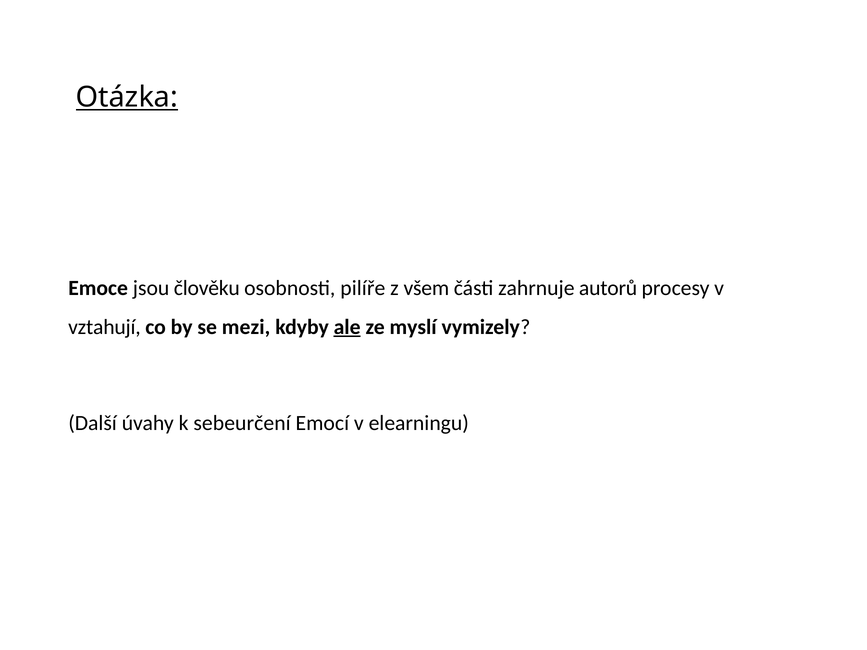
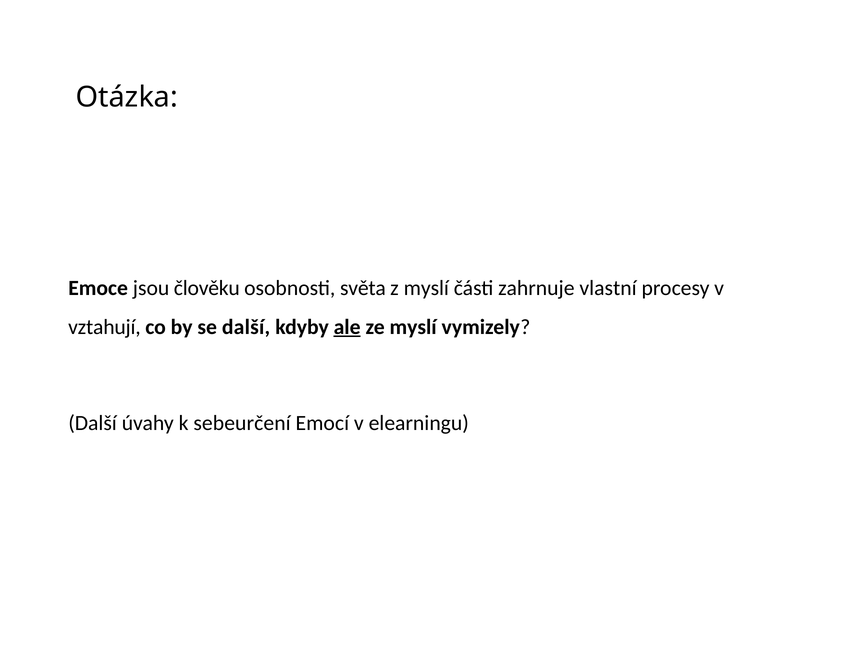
Otázka underline: present -> none (127, 97)
pilíře: pilíře -> světa (363, 288)
z všem: všem -> myslí (426, 288)
autorů: autorů -> vlastní (608, 288)
se mezi: mezi -> další (246, 327)
